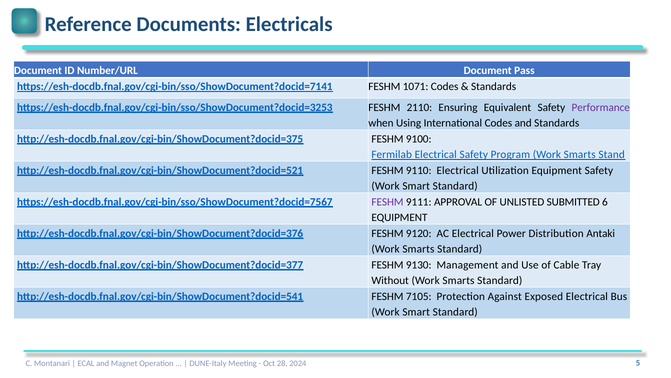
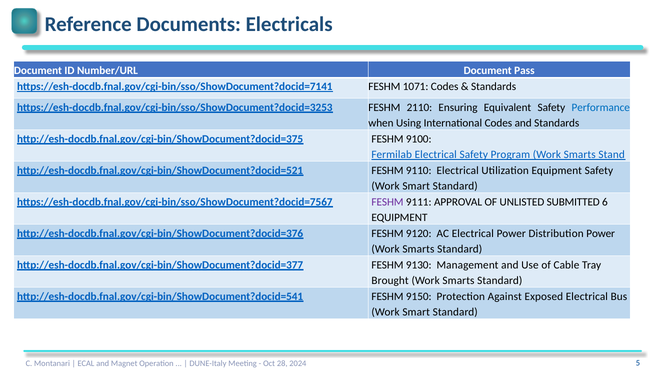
Performance colour: purple -> blue (601, 107)
Distribution Antaki: Antaki -> Power (601, 233)
Without: Without -> Brought (390, 280)
7105: 7105 -> 9150 (419, 296)
